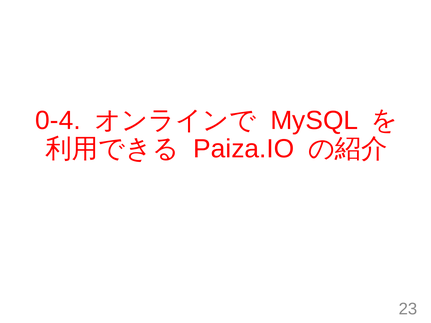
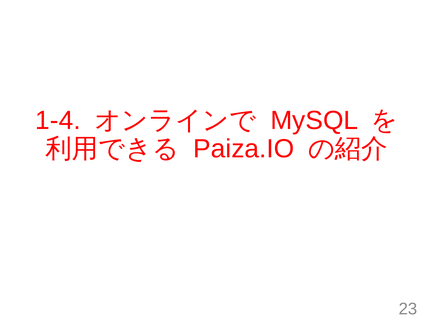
0-4: 0-4 -> 1-4 (58, 120)
